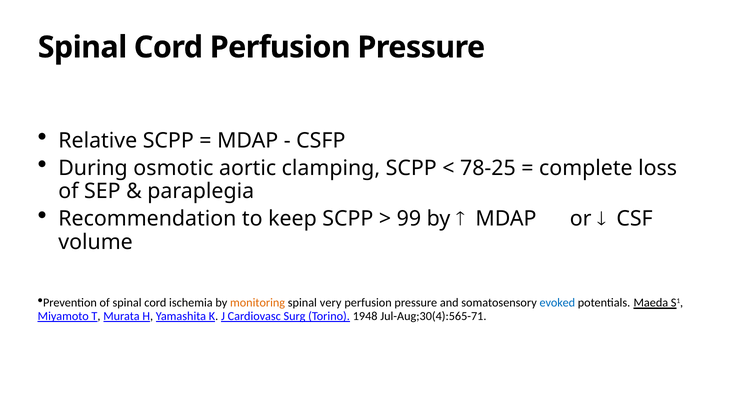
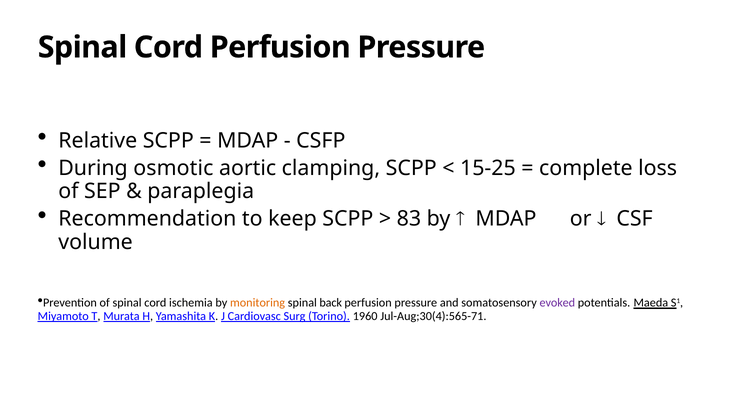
78-25: 78-25 -> 15-25 (488, 168)
99: 99 -> 83 (409, 219)
very: very -> back (331, 303)
evoked colour: blue -> purple (557, 303)
1948: 1948 -> 1960 (365, 316)
